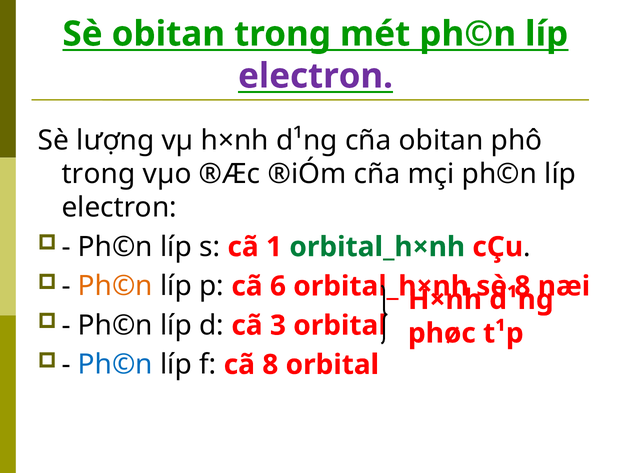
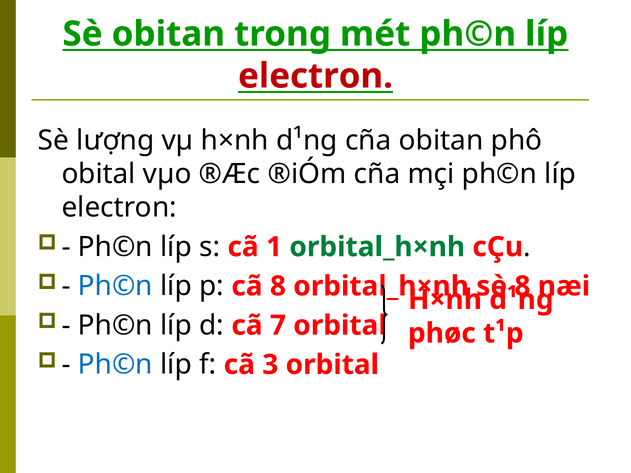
electron colour: purple -> red (315, 76)
trong: trong -> obital (99, 174)
Ph©n colour: orange -> blue (115, 286)
cã 6: 6 -> 8 (278, 286)
3: 3 -> 7 (278, 326)
cã 8: 8 -> 3 (270, 365)
